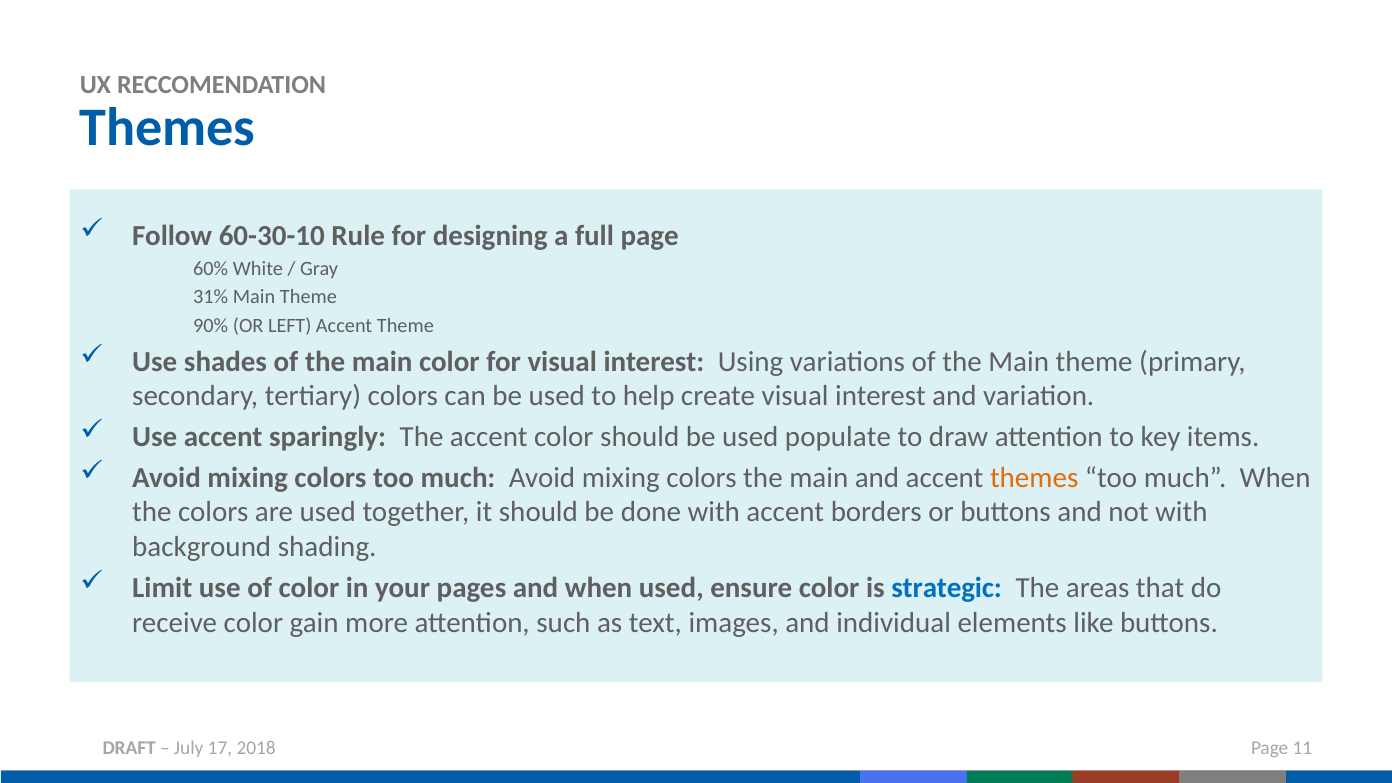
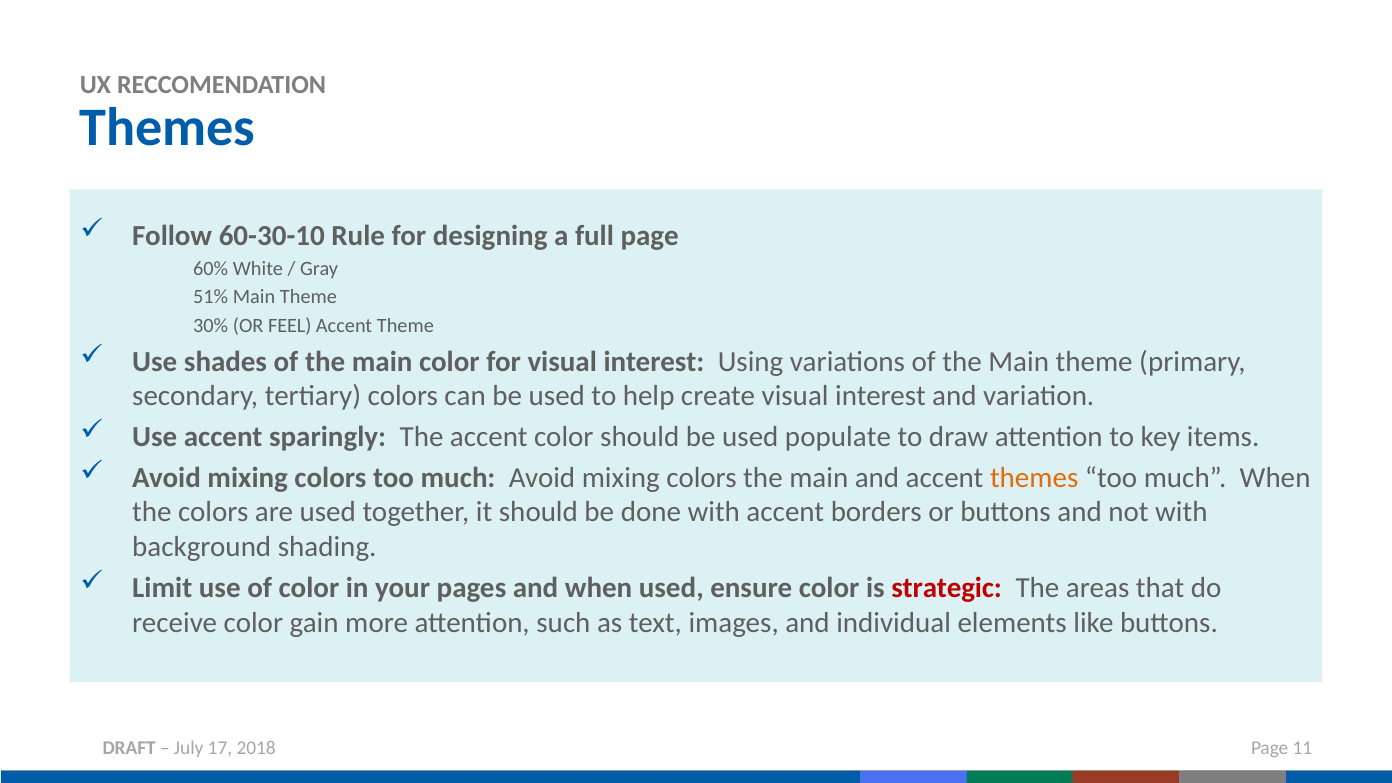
31%: 31% -> 51% (211, 297)
90%: 90% -> 30% (211, 325)
LEFT: LEFT -> FEEL (290, 325)
strategic colour: blue -> red (947, 588)
